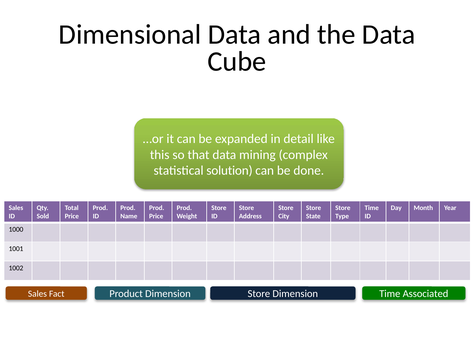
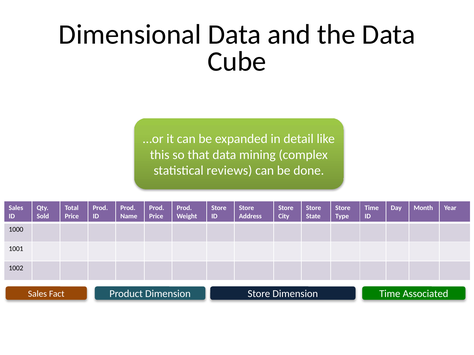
solution: solution -> reviews (229, 171)
